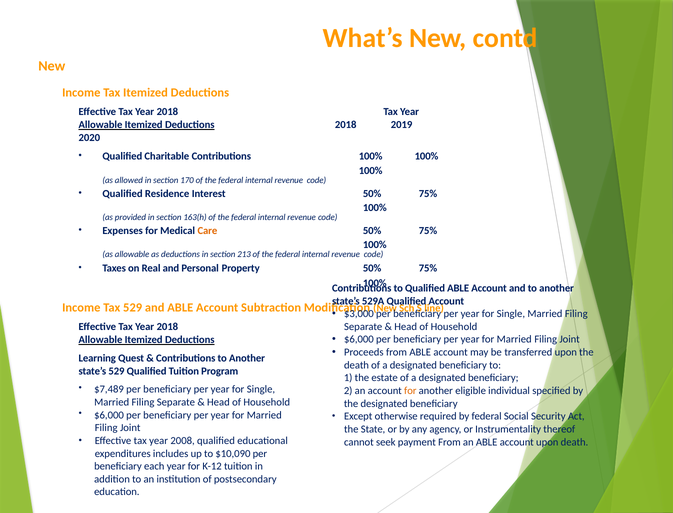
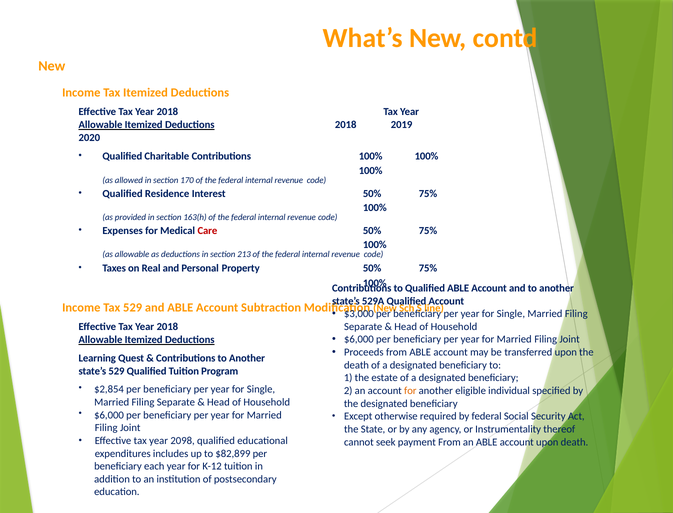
Care colour: orange -> red (207, 230)
$7,489: $7,489 -> $2,854 (109, 389)
2008: 2008 -> 2098 (183, 440)
$10,090: $10,090 -> $82,899 (233, 453)
